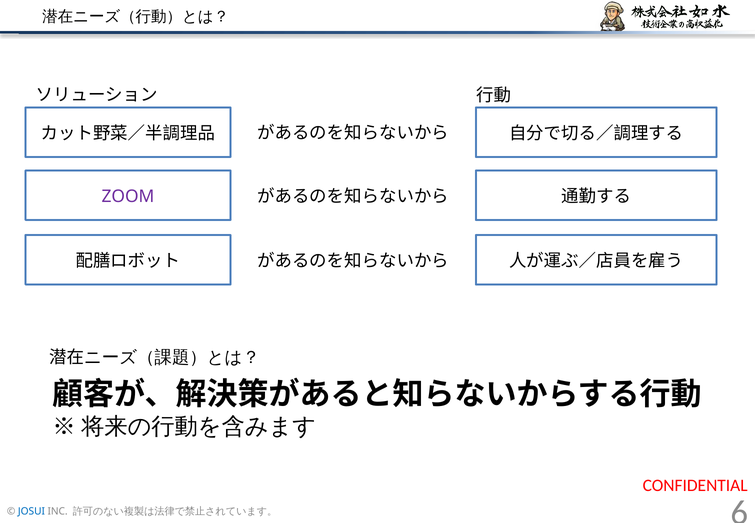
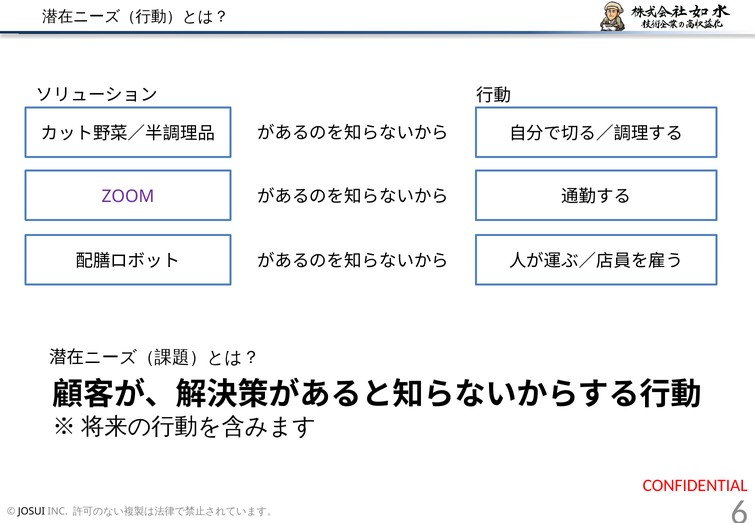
JOSUI colour: blue -> black (31, 511)
